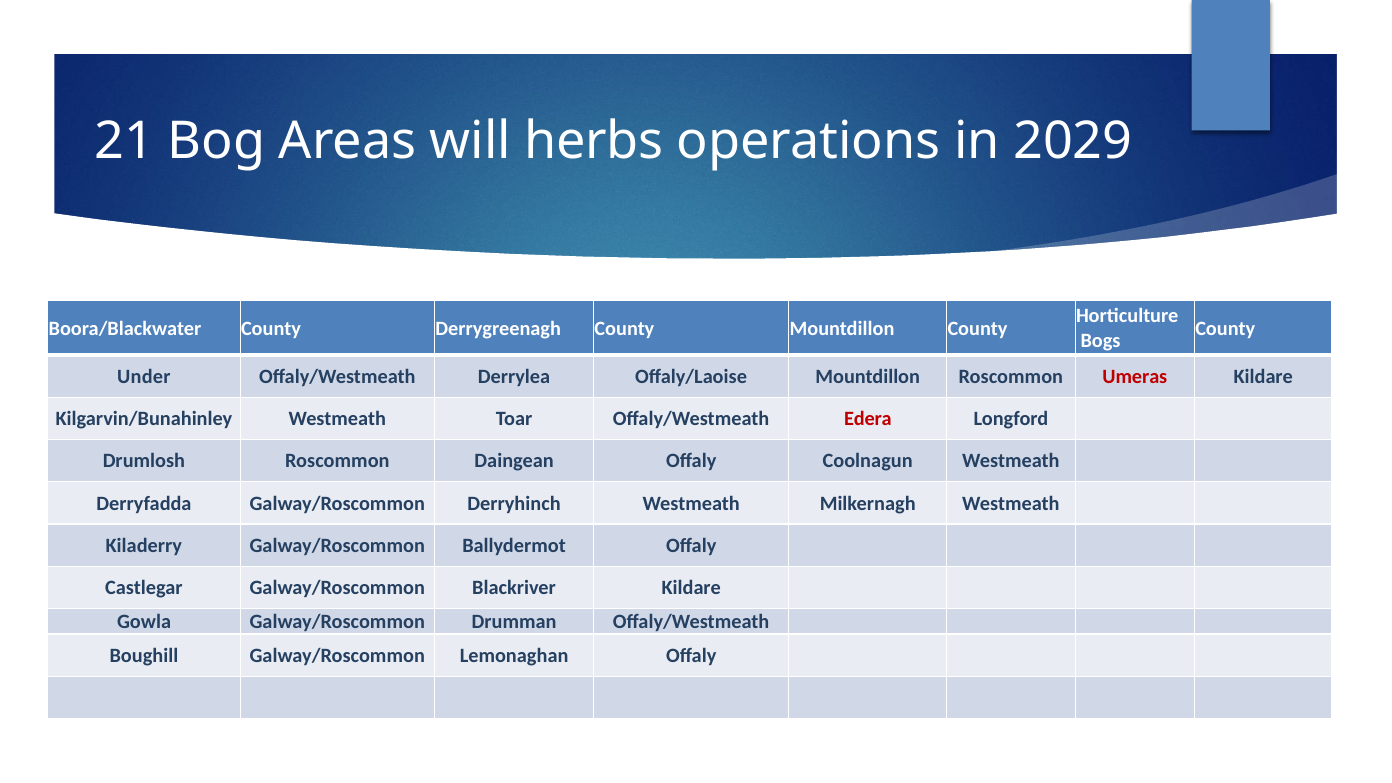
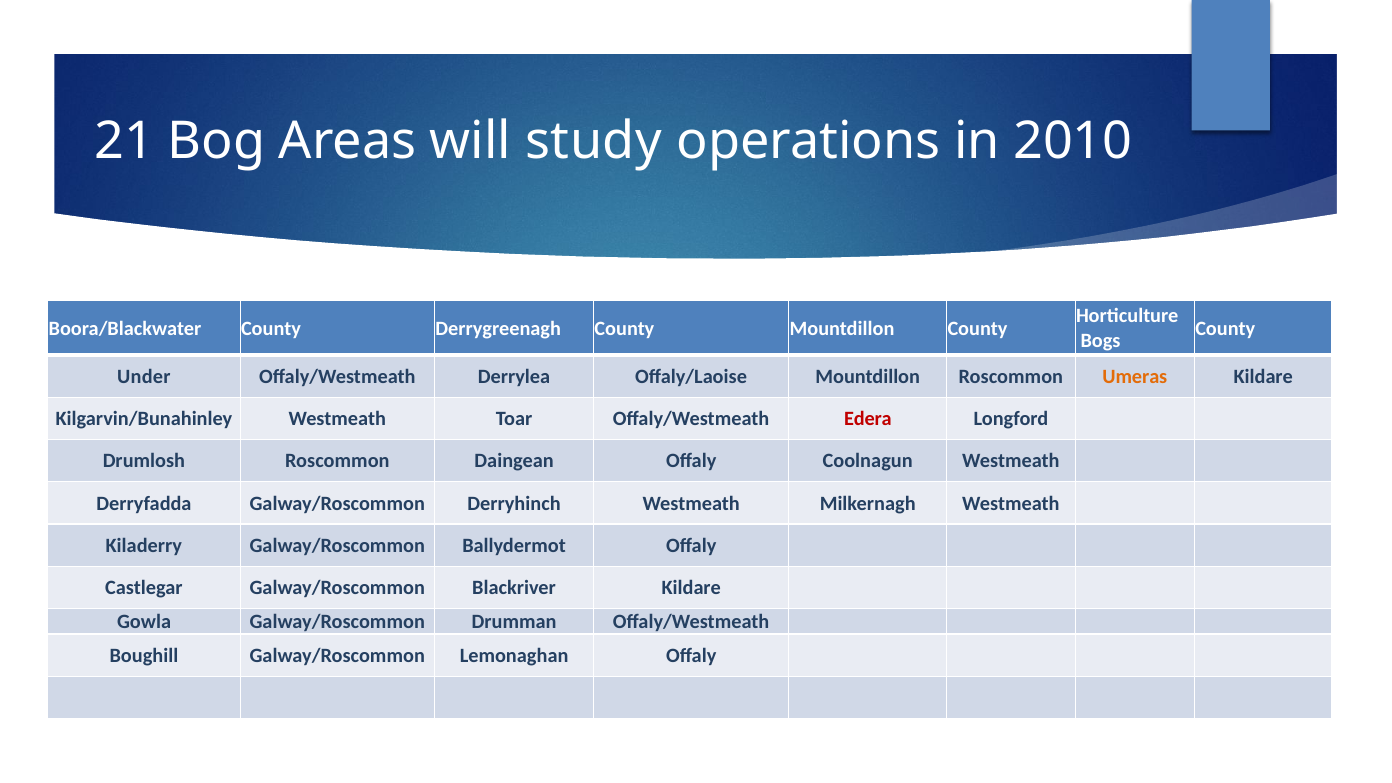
herbs: herbs -> study (594, 141)
2029: 2029 -> 2010 (1073, 141)
Umeras colour: red -> orange (1135, 377)
